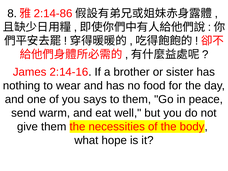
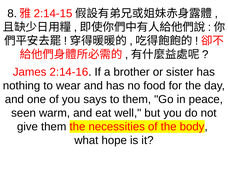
2:14-86: 2:14-86 -> 2:14-15 (53, 13)
send: send -> seen (24, 113)
